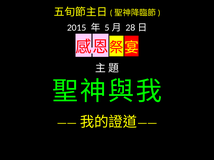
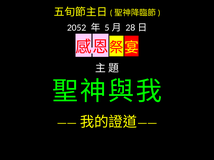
2015: 2015 -> 2052 (77, 28)
